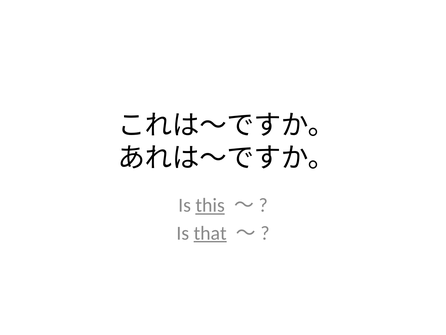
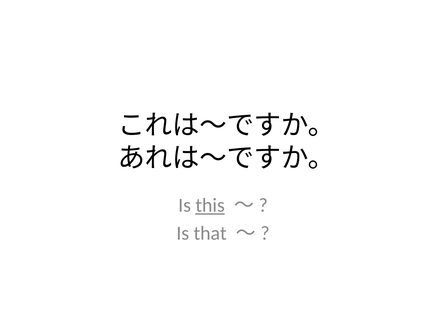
that underline: present -> none (210, 233)
